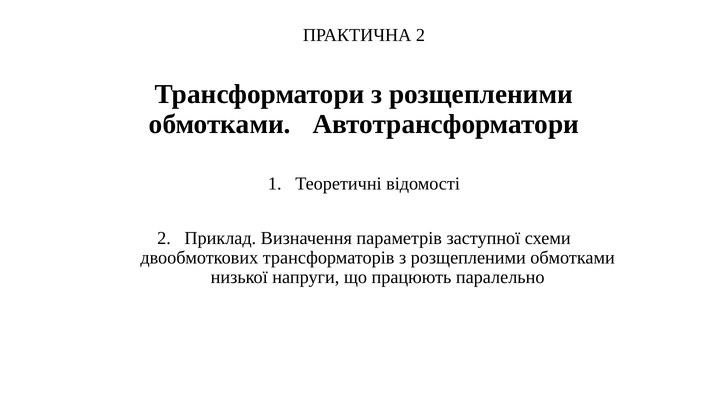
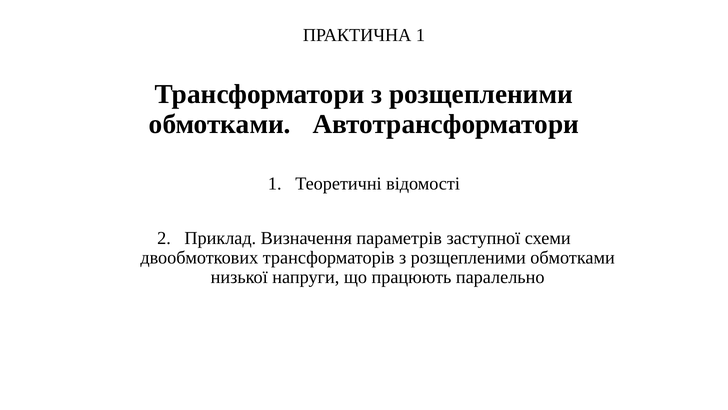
ПРАКТИЧНА 2: 2 -> 1 (420, 35)
